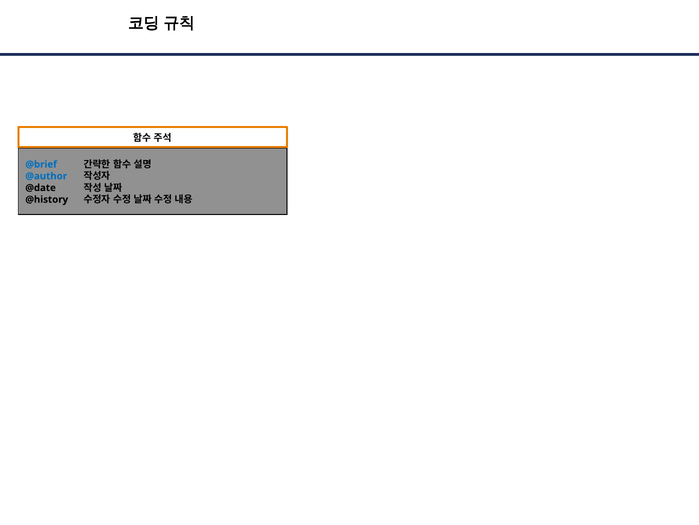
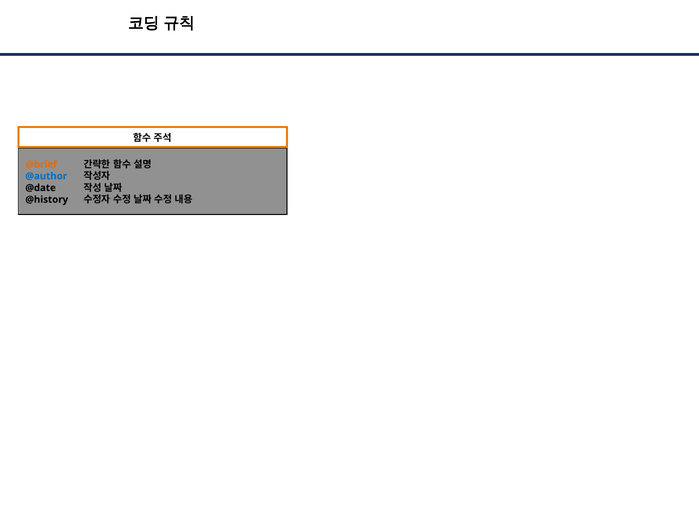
@brief colour: blue -> orange (41, 164)
